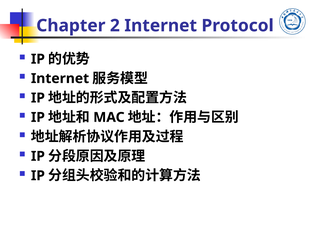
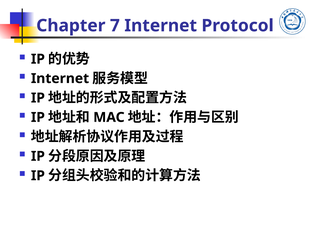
2: 2 -> 7 (115, 26)
